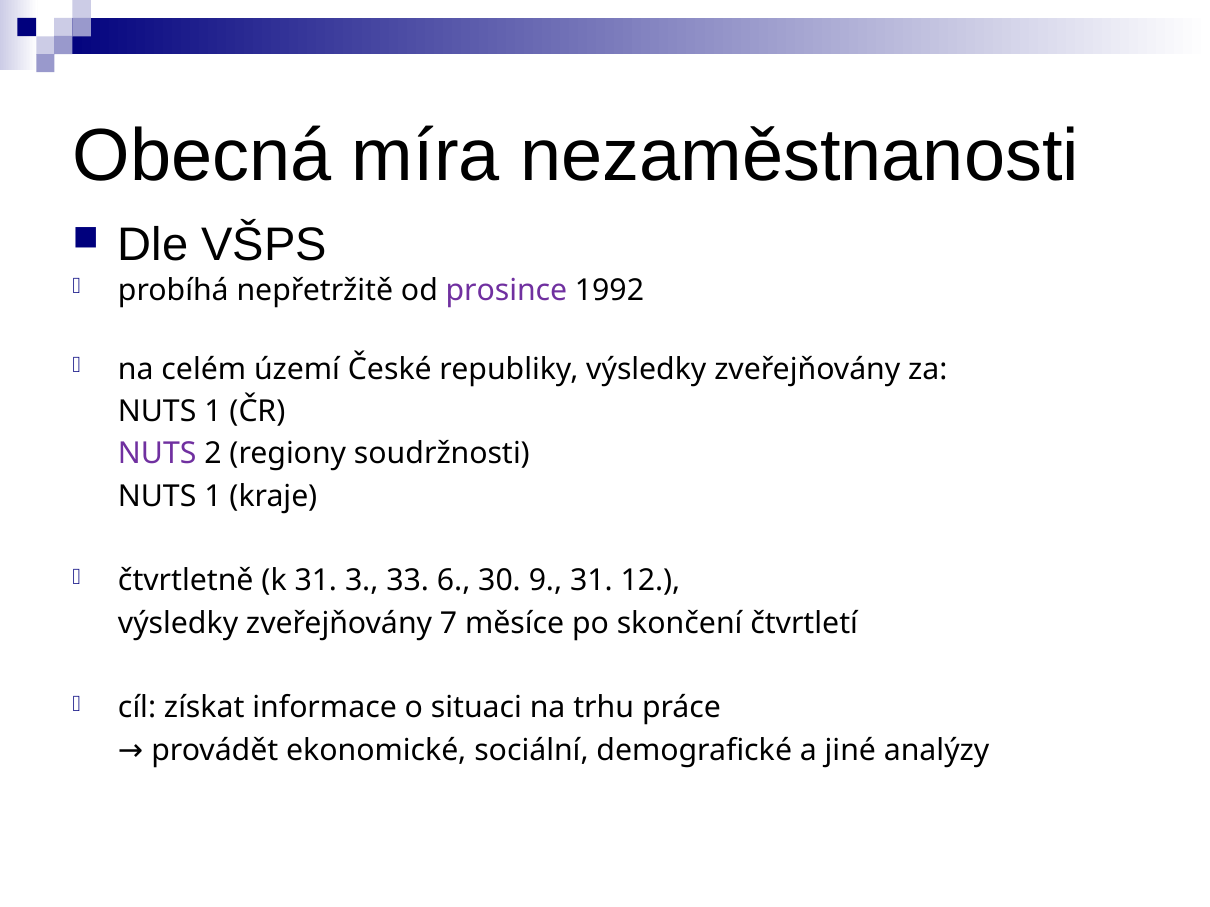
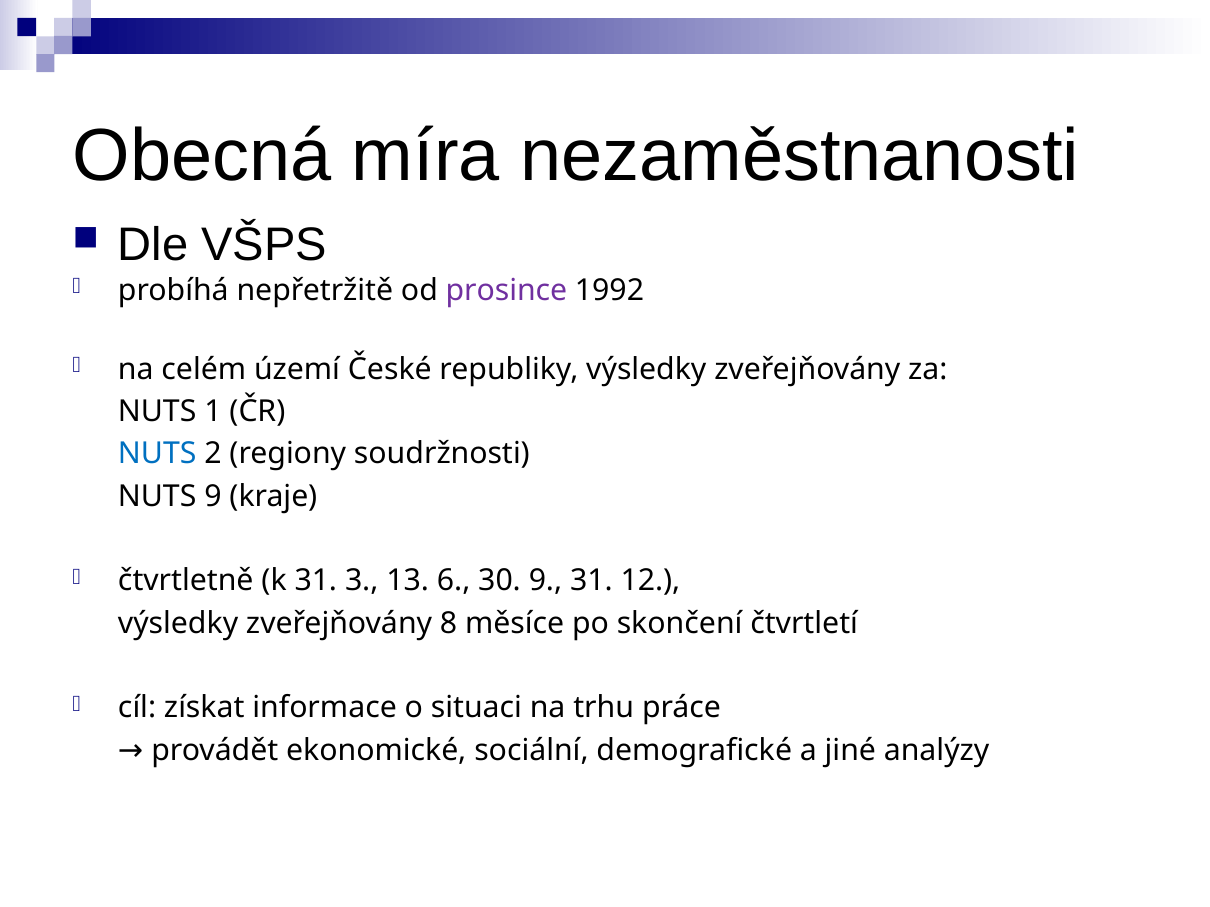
NUTS colour: purple -> blue (157, 454)
1: 1 -> 9 (213, 497)
33: 33 -> 13 (408, 581)
7: 7 -> 8 (449, 624)
